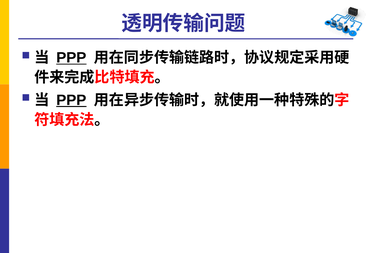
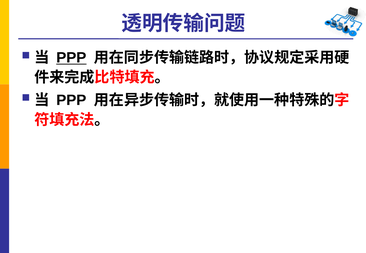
PPP underline: present -> none (71, 100)
